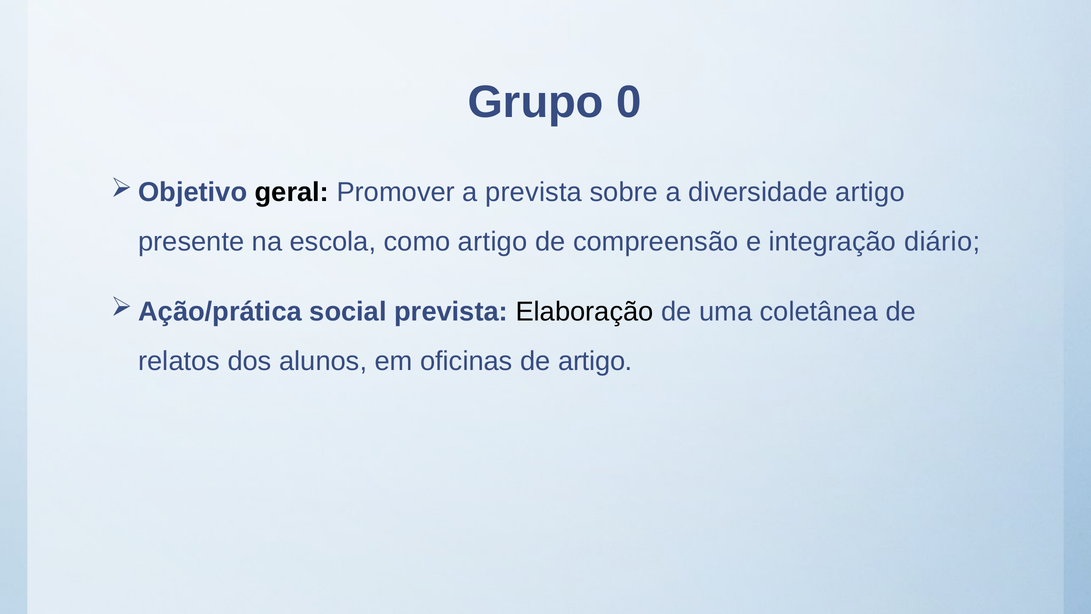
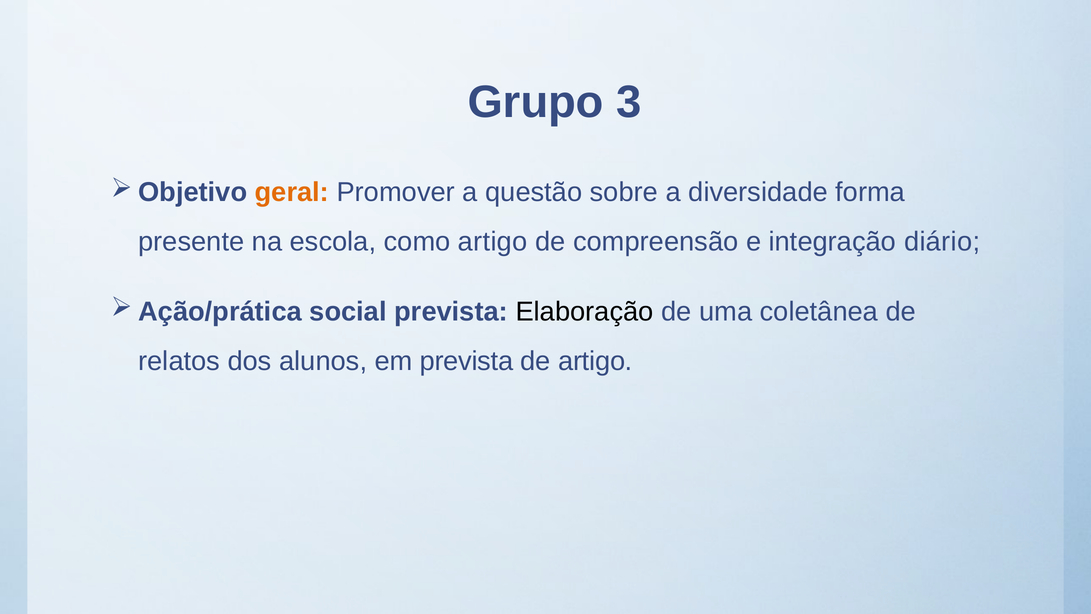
0: 0 -> 3 (629, 102)
geral colour: black -> orange (292, 192)
a prevista: prevista -> questão (534, 192)
diversidade artigo: artigo -> forma (870, 192)
em oficinas: oficinas -> prevista (466, 361)
